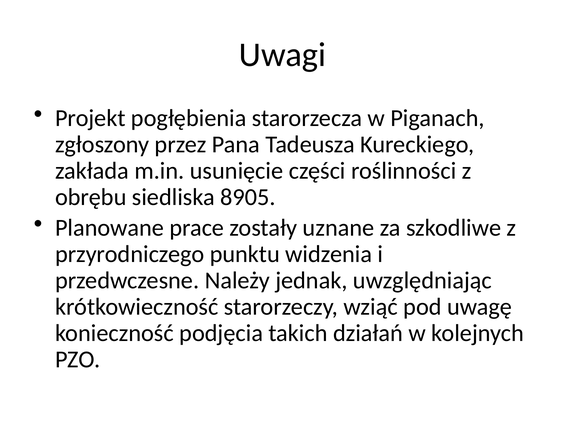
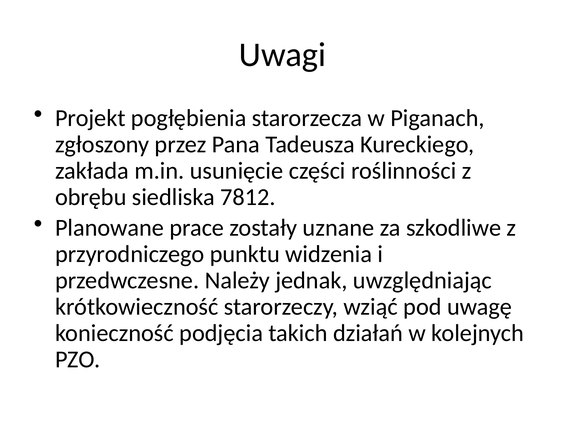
8905: 8905 -> 7812 (248, 197)
